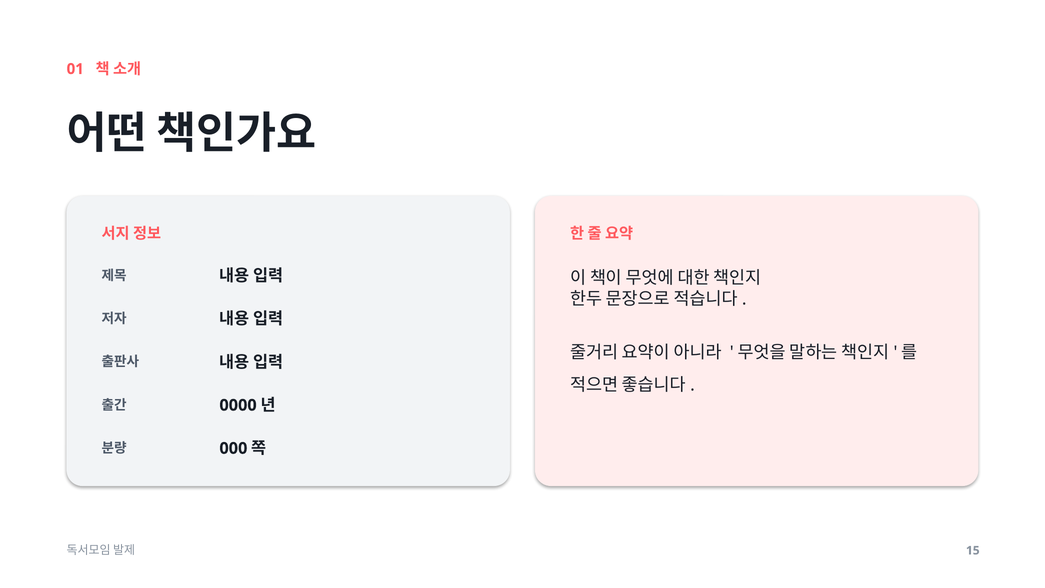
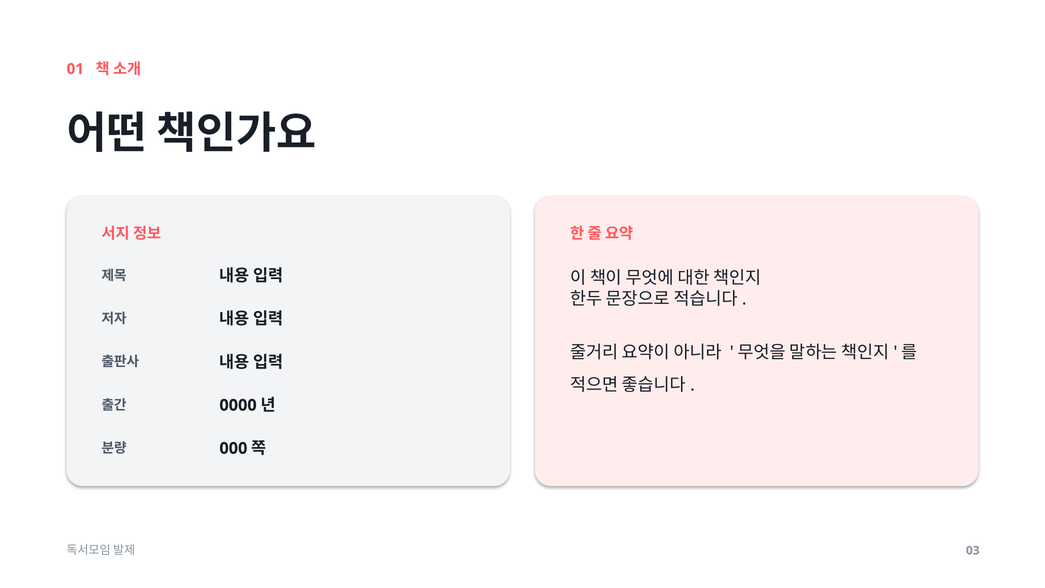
15: 15 -> 03 (973, 550)
